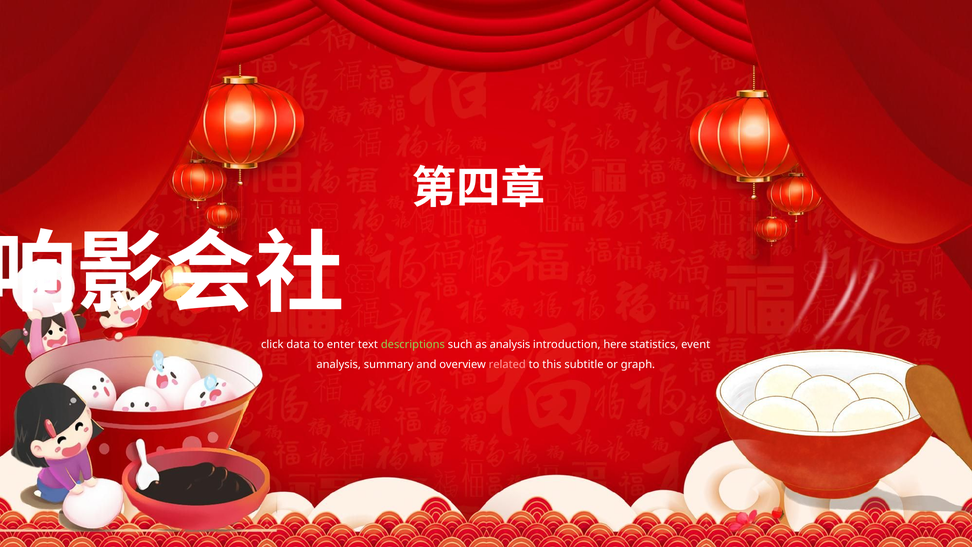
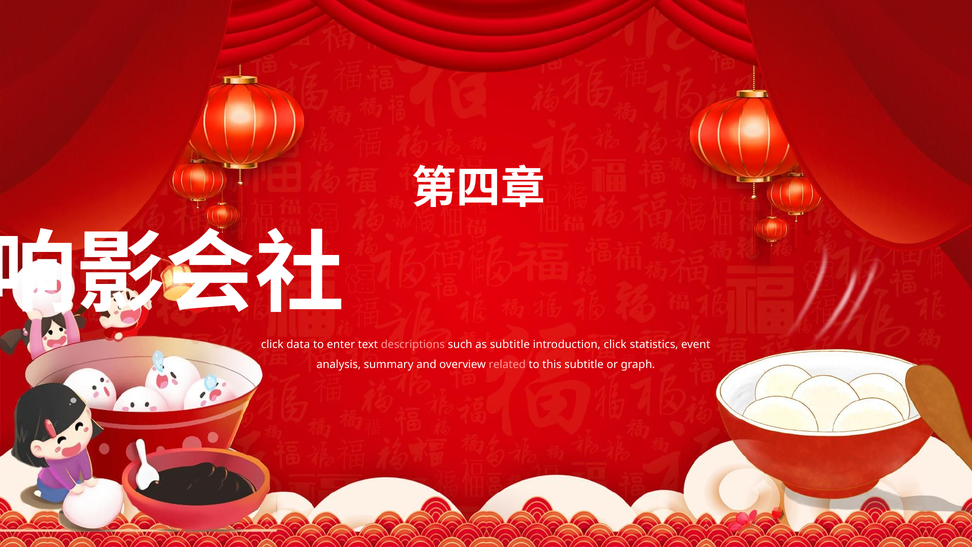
descriptions colour: light green -> pink (413, 344)
as analysis: analysis -> subtitle (510, 344)
introduction here: here -> click (615, 344)
